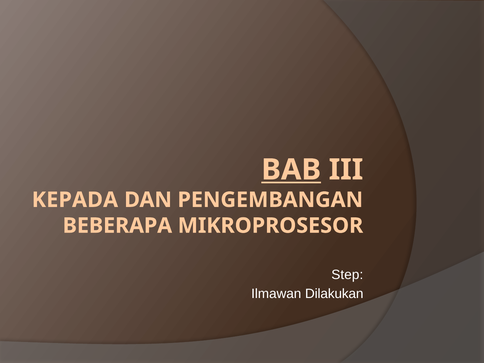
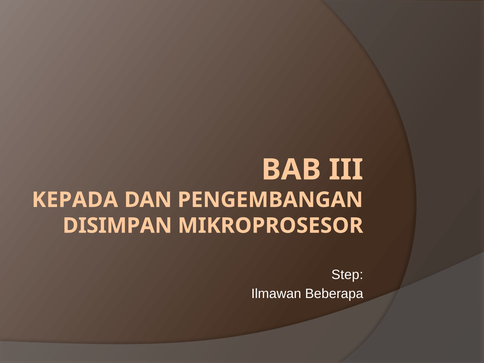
BAB underline: present -> none (291, 170)
BEBERAPA: BEBERAPA -> DISIMPAN (117, 226)
Dilakukan: Dilakukan -> Beberapa (334, 294)
